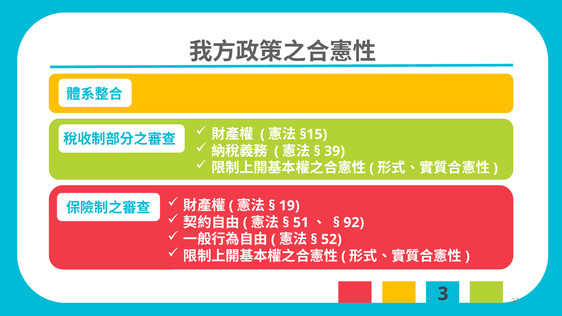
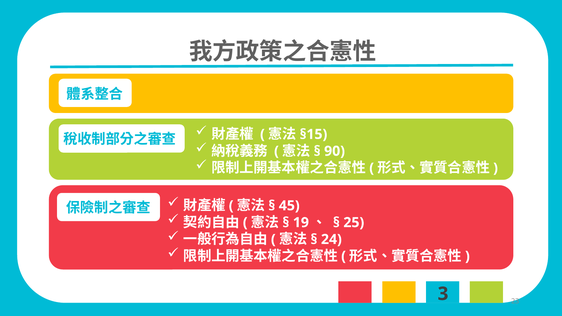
39: 39 -> 90 (335, 151)
19: 19 -> 45 (289, 206)
51: 51 -> 19 (301, 223)
92: 92 -> 25 (354, 223)
52: 52 -> 24 (331, 239)
